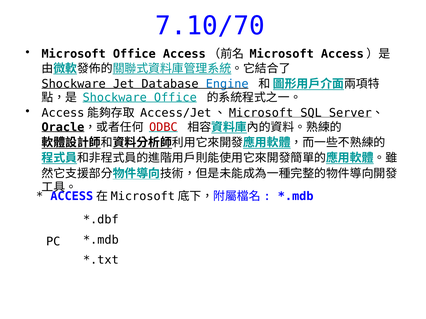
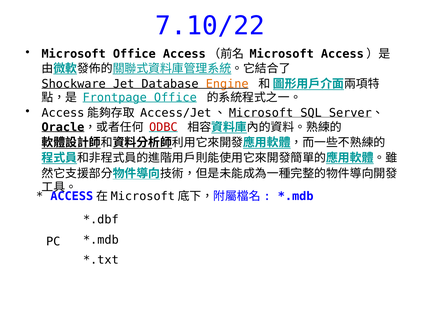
7.10/70: 7.10/70 -> 7.10/22 (210, 26)
Engine colour: blue -> orange (227, 84)
Shockware: Shockware -> Frontpage (115, 98)
